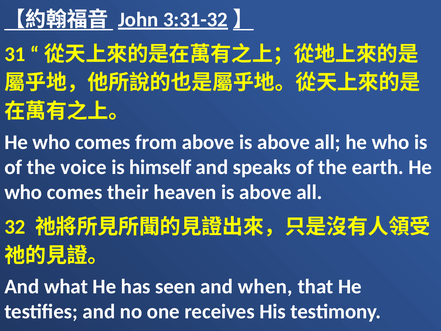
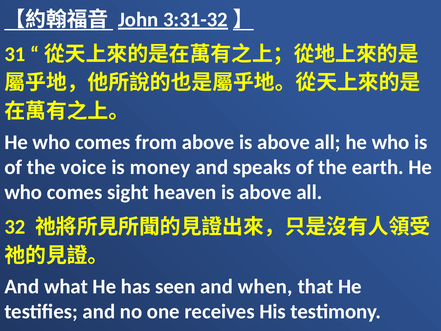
himself: himself -> money (160, 167)
their: their -> sight (128, 192)
